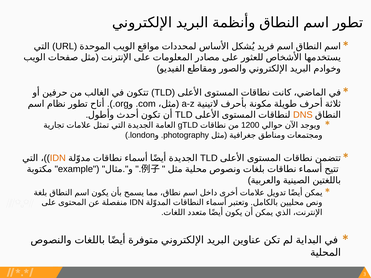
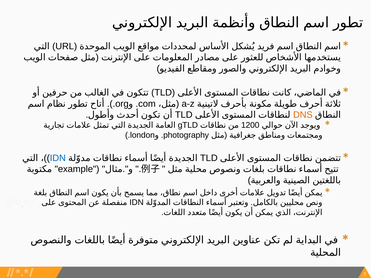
IDN colour: orange -> blue (58, 158)
